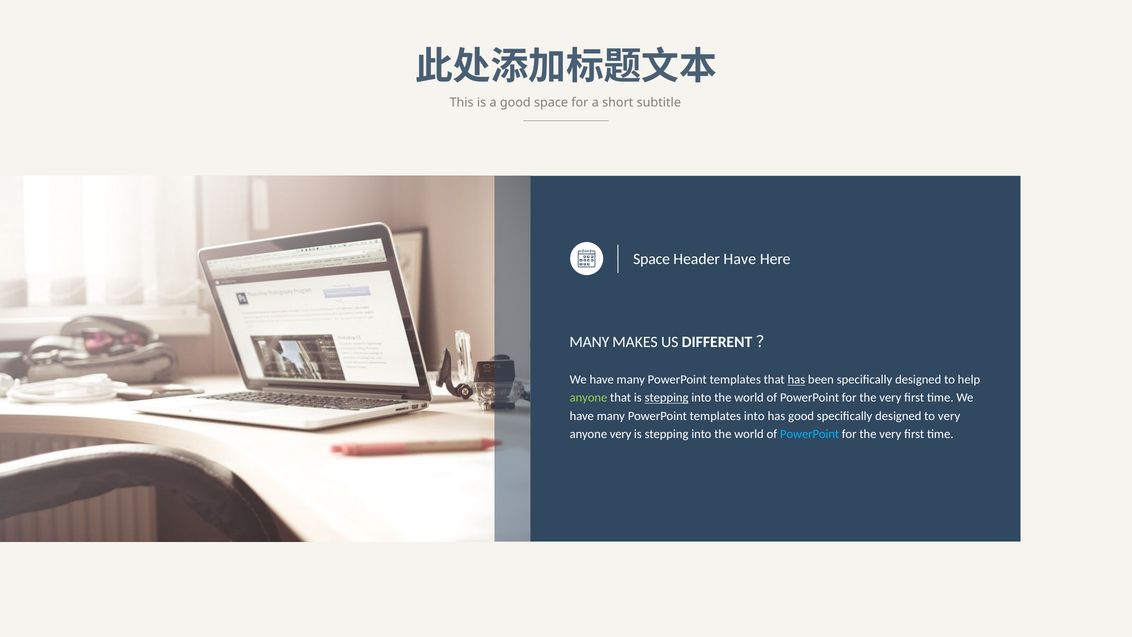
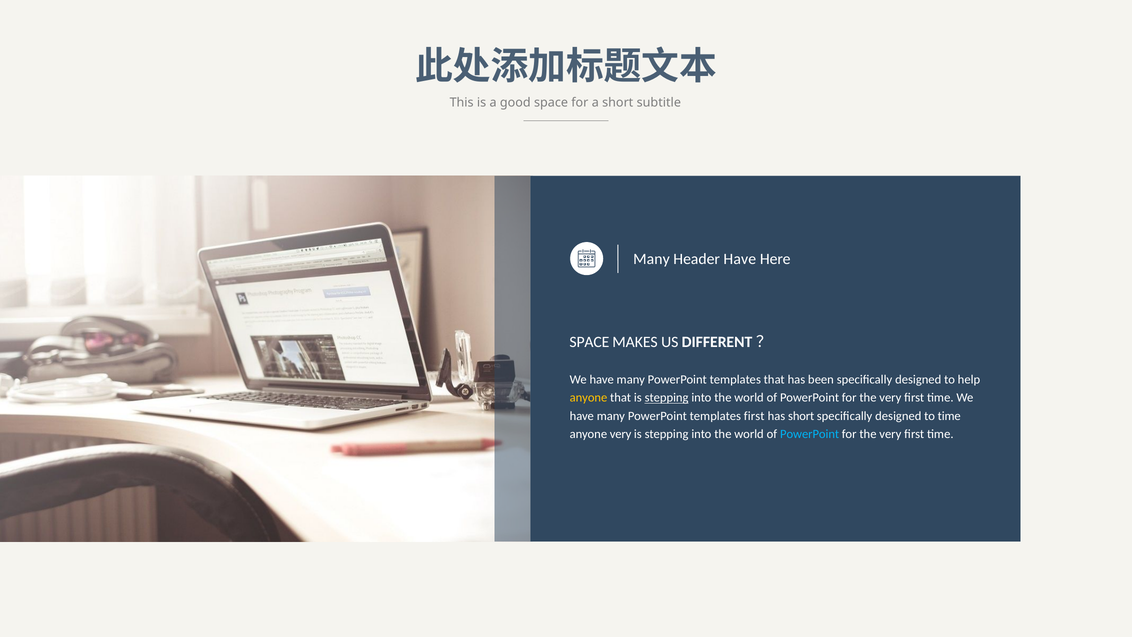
Space: Space -> Many (651, 259)
MANY: MANY -> SPACE (589, 342)
has underline: present -> none (796, 380)
anyone colour: light green -> yellow (588, 398)
templates into: into -> first (754, 416)
has good: good -> short (801, 416)
to very: very -> time (949, 416)
